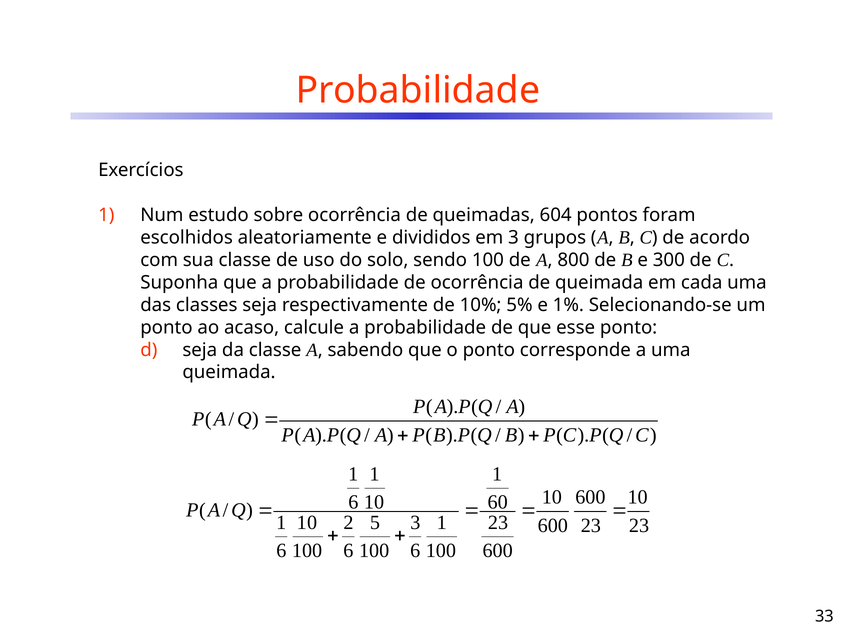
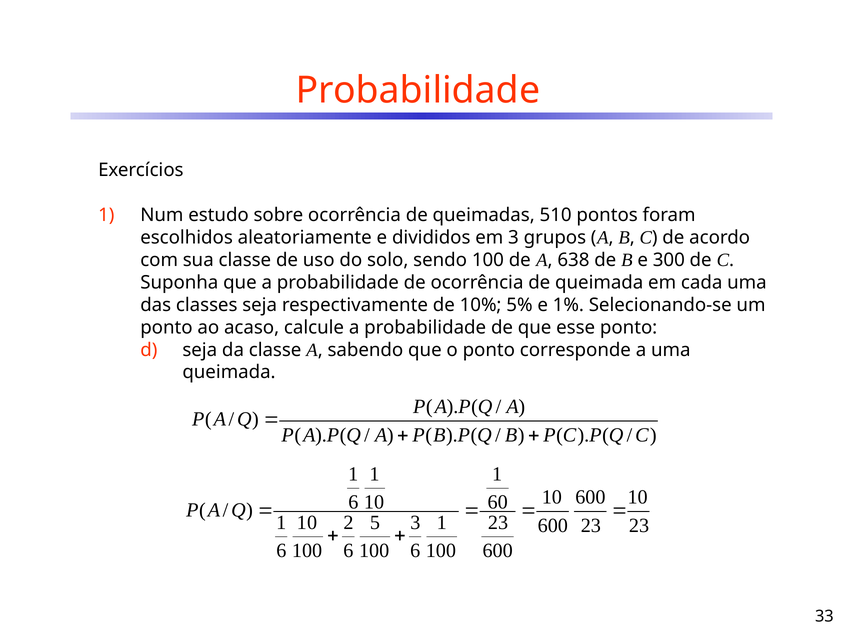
604: 604 -> 510 (556, 215)
800: 800 -> 638 (573, 260)
